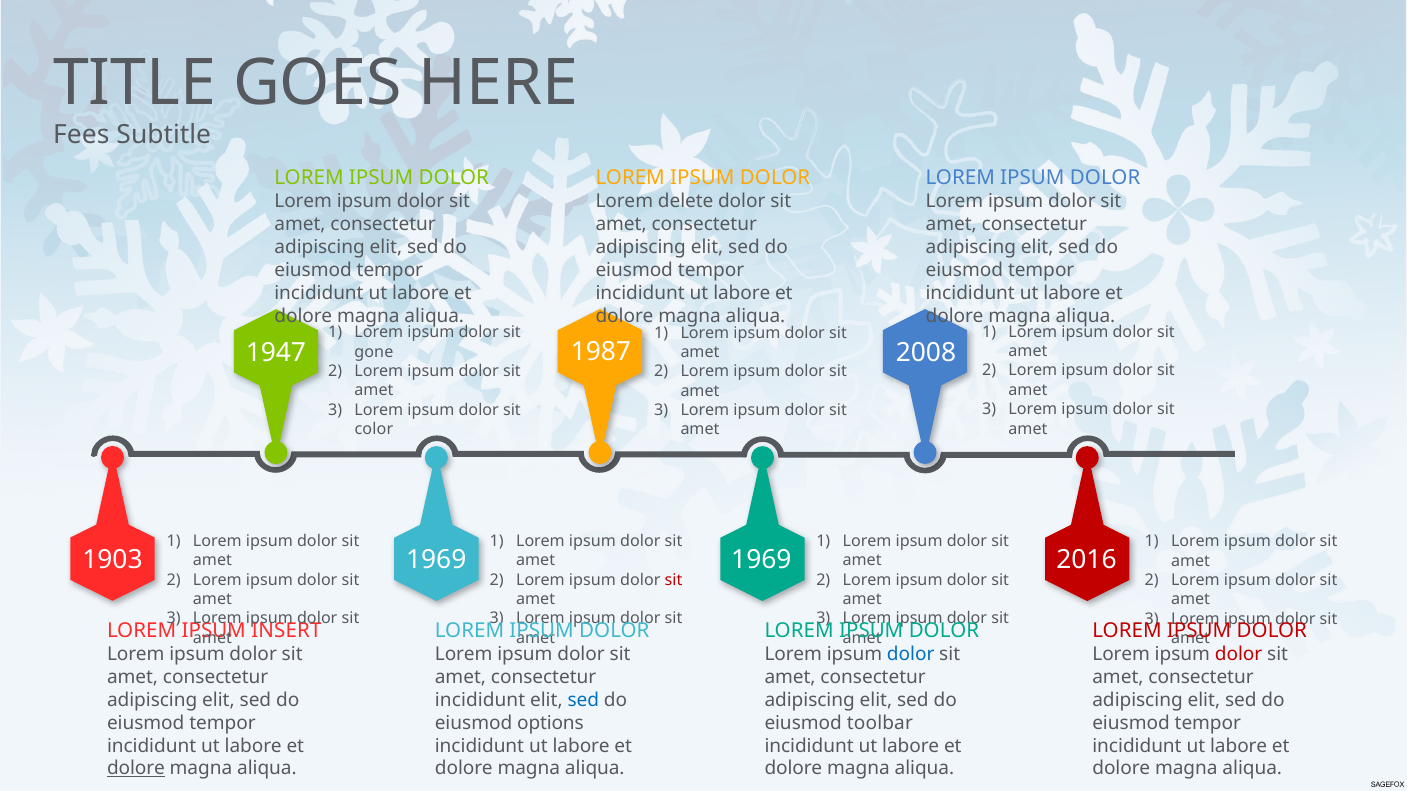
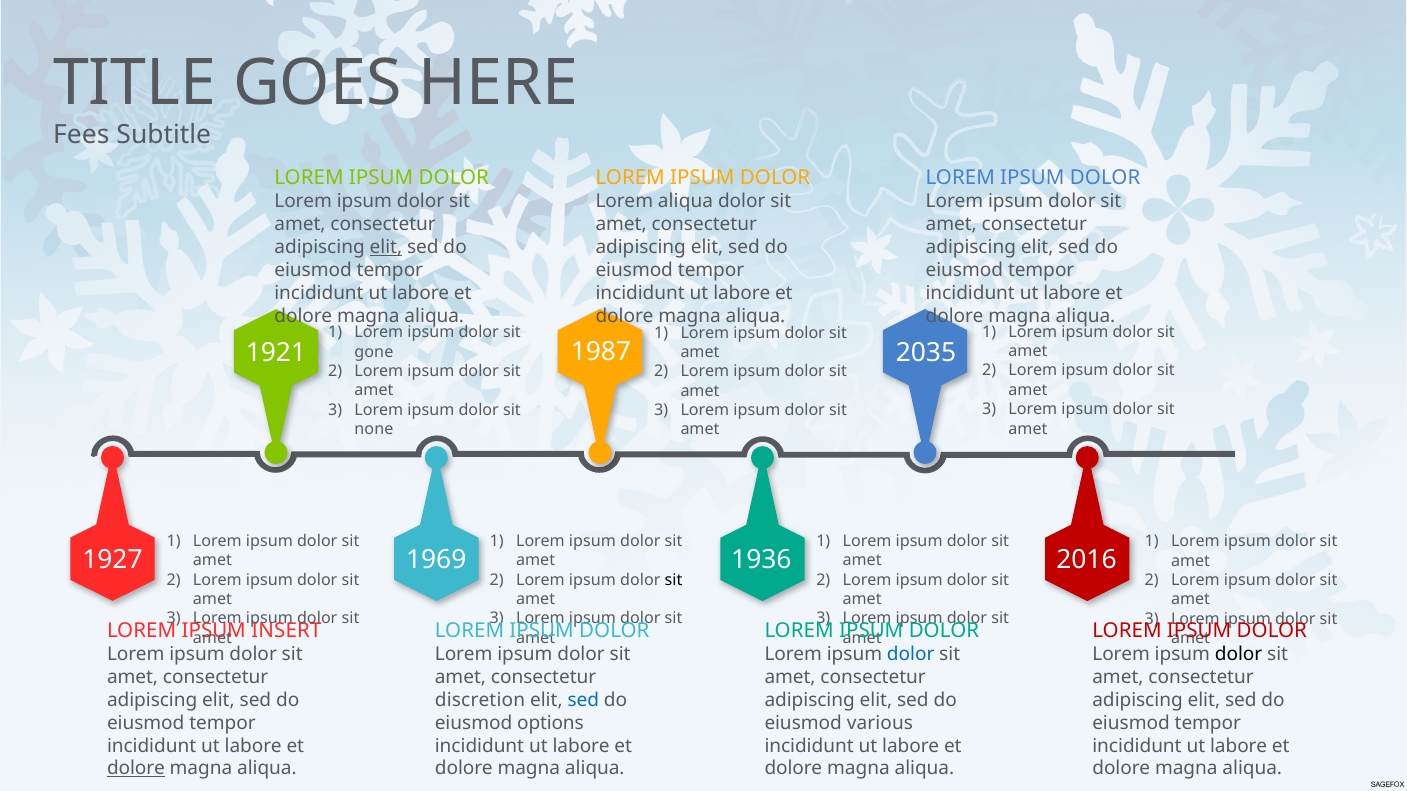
Lorem delete: delete -> aliqua (686, 202)
elit underline: none -> present (386, 247)
1947: 1947 -> 1921 (276, 353)
2008: 2008 -> 2035 (926, 353)
color: color -> none (374, 430)
1903: 1903 -> 1927 (112, 560)
1969 1969: 1969 -> 1936 (761, 560)
sit colour: red -> black (674, 580)
dolor colour: red -> black (1239, 655)
incididunt: incididunt -> discretion (480, 700)
toolbar: toolbar -> various (880, 723)
